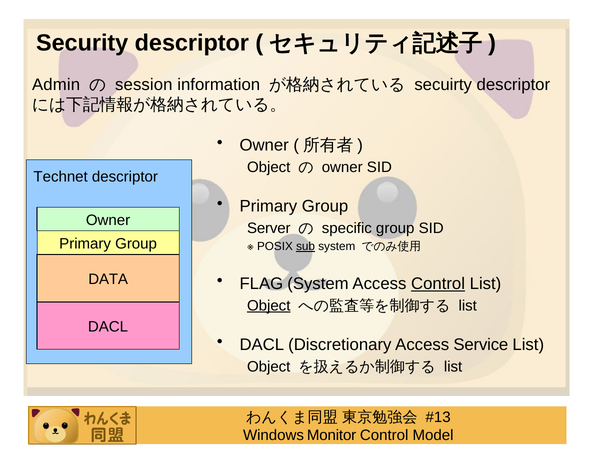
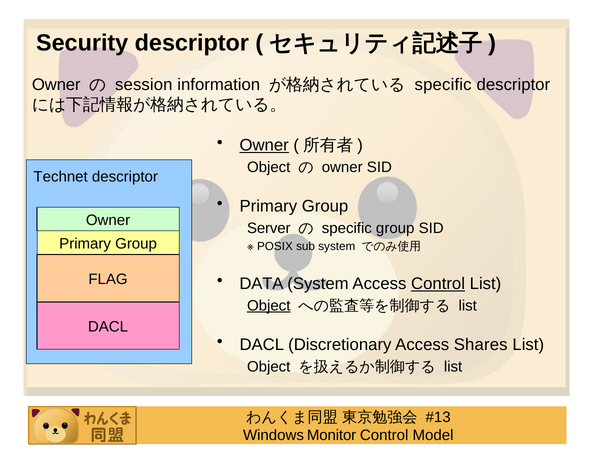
Admin: Admin -> Owner (56, 85)
secuirty: secuirty -> specific (443, 85)
Owner underline: none -> present (264, 145)
sub underline: present -> none (306, 246)
DATA: DATA -> FLAG (108, 279)
FLAG: FLAG -> DATA (261, 283)
Service: Service -> Shares (481, 344)
